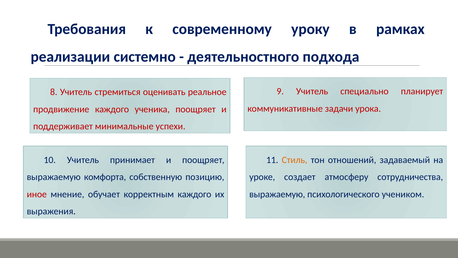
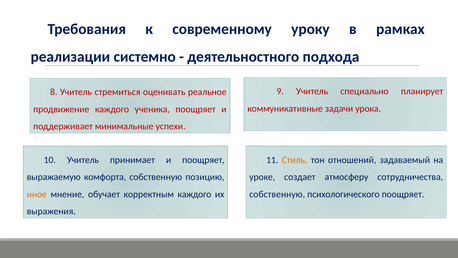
иное colour: red -> orange (37, 194)
выражаемую: выражаемую -> собственную (277, 194)
психологического учеником: учеником -> поощряет (403, 194)
